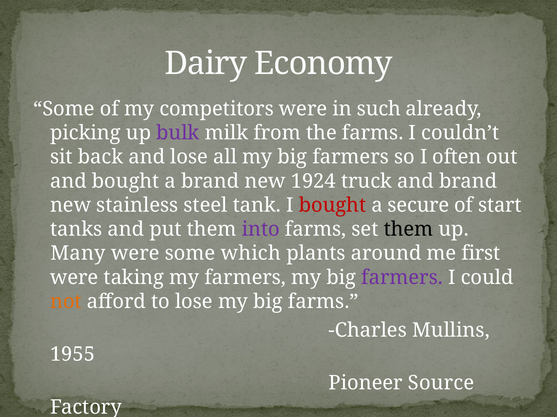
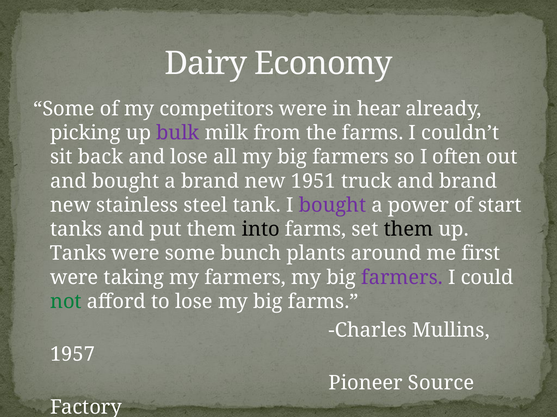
such: such -> hear (379, 109)
1924: 1924 -> 1951 (313, 181)
bought colour: red -> purple (332, 206)
secure: secure -> power (418, 206)
into colour: purple -> black (261, 230)
Many: Many -> Tanks (78, 254)
which: which -> bunch (251, 254)
not colour: orange -> green (66, 302)
1955: 1955 -> 1957 (73, 355)
